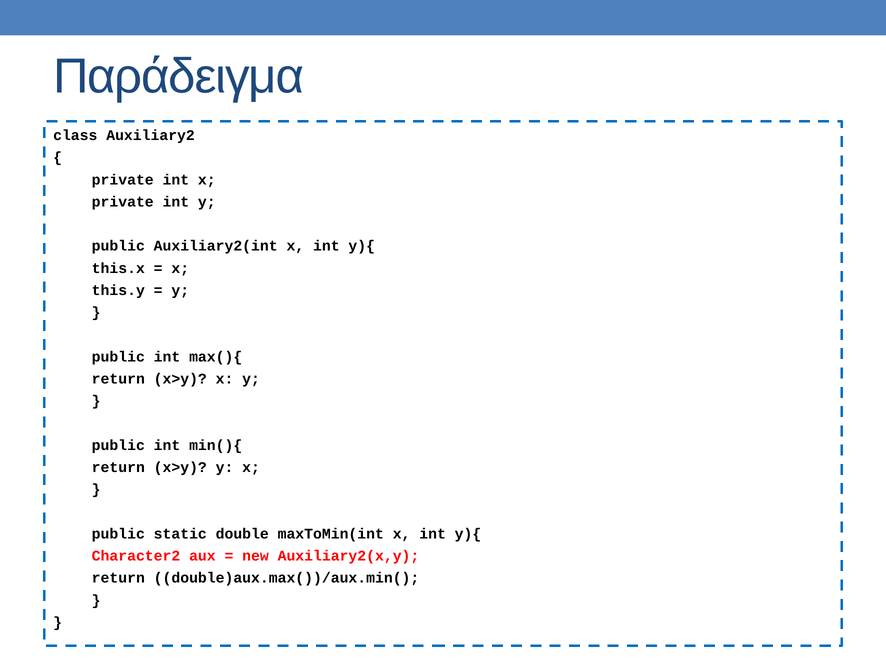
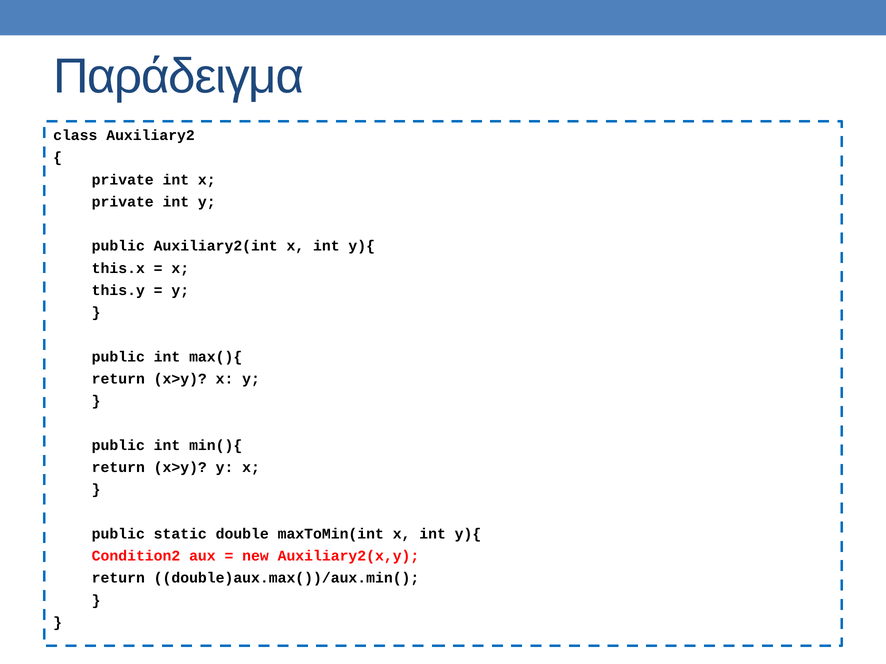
Character2: Character2 -> Condition2 (136, 556)
